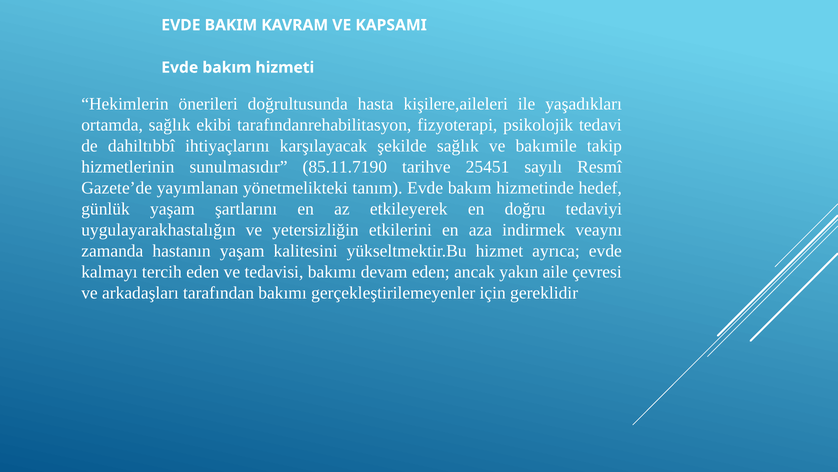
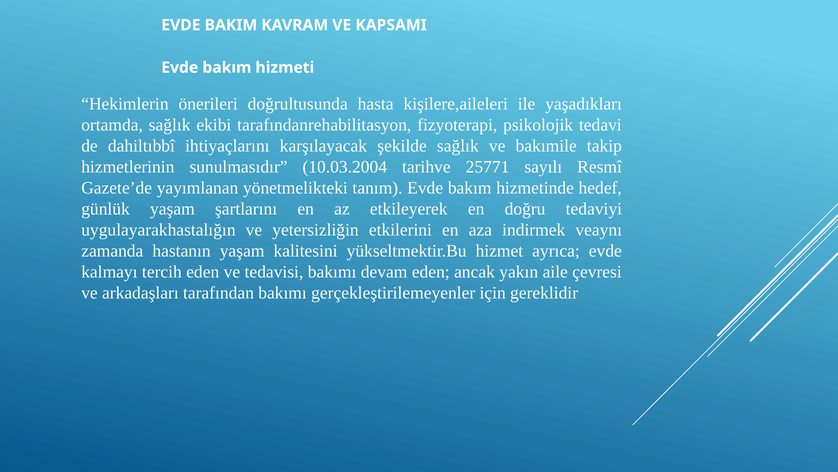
85.11.7190: 85.11.7190 -> 10.03.2004 (345, 167)
25451: 25451 -> 25771 (488, 167)
